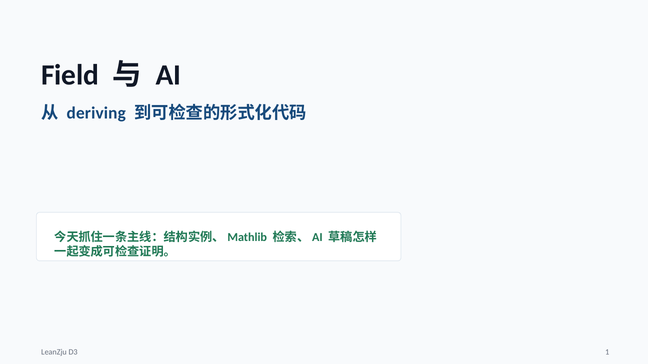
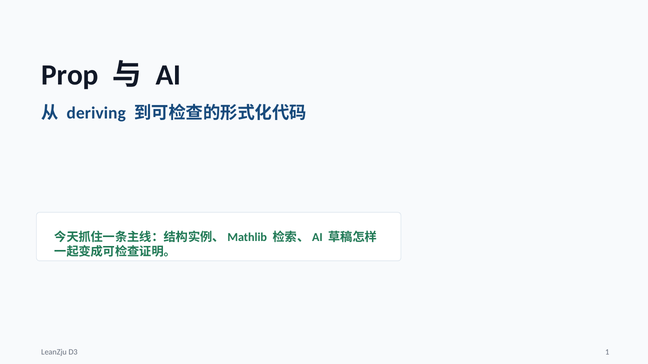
Field: Field -> Prop (70, 75)
